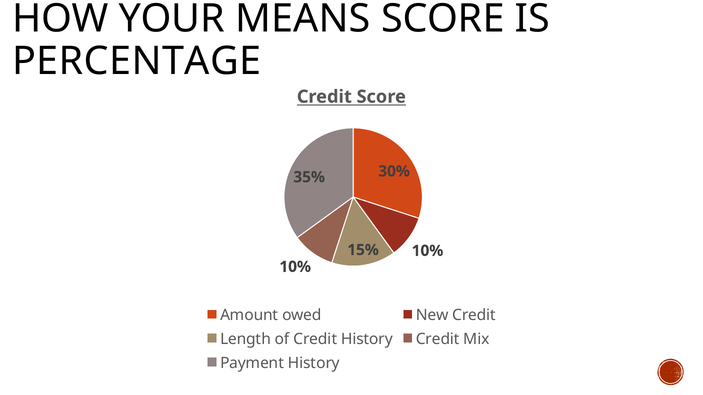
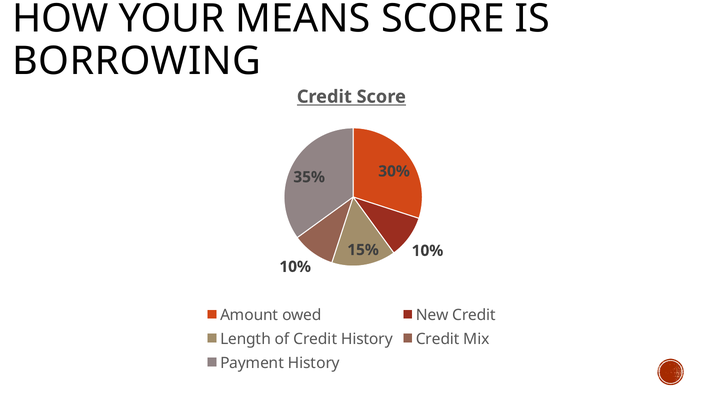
PERCENTAGE: PERCENTAGE -> BORROWING (137, 61)
